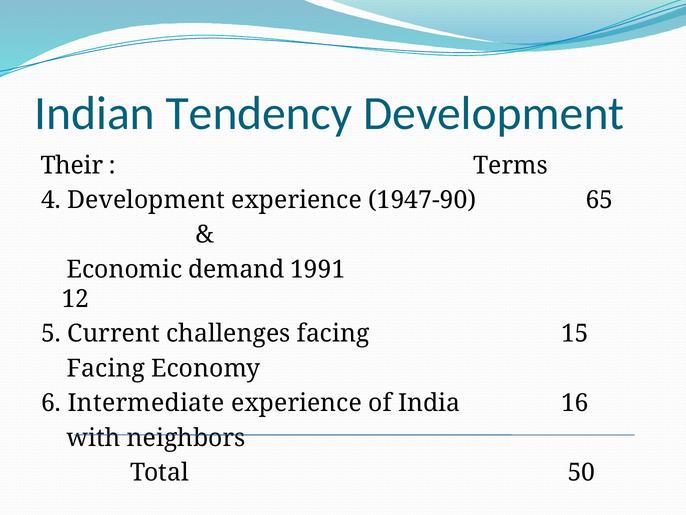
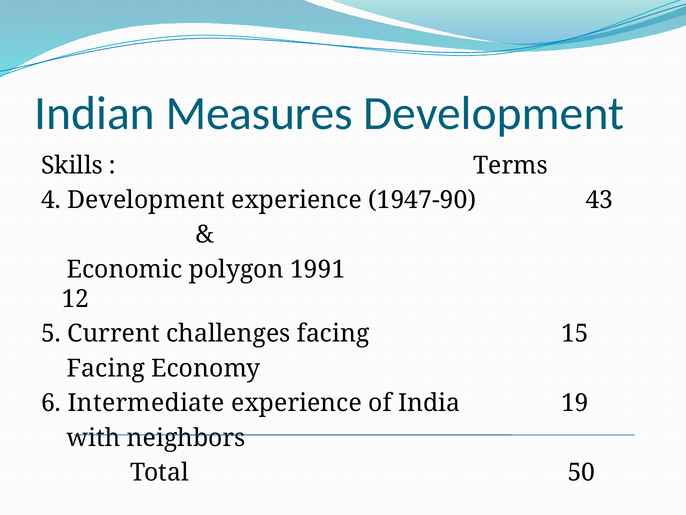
Tendency: Tendency -> Measures (259, 113)
Their: Their -> Skills (72, 165)
65: 65 -> 43 (599, 200)
demand: demand -> polygon (236, 269)
16: 16 -> 19 (575, 403)
